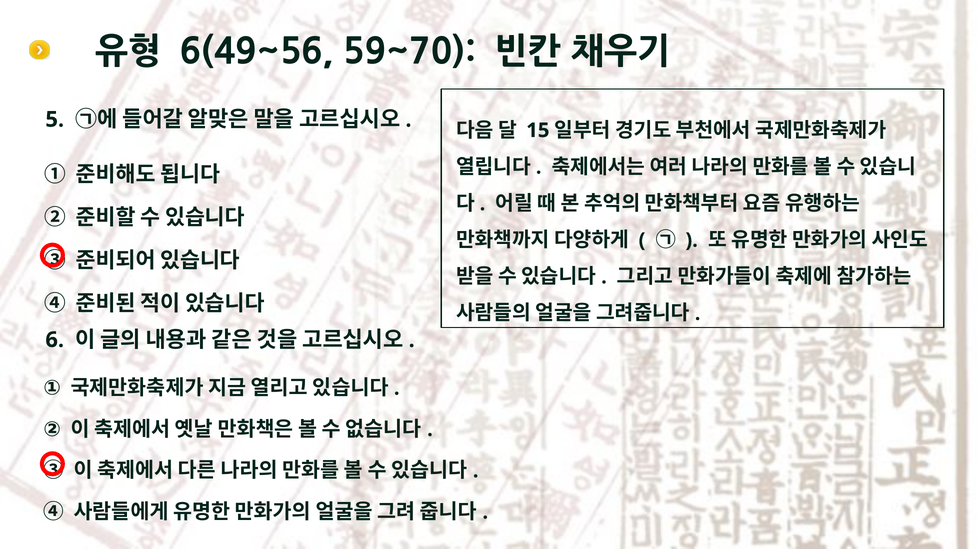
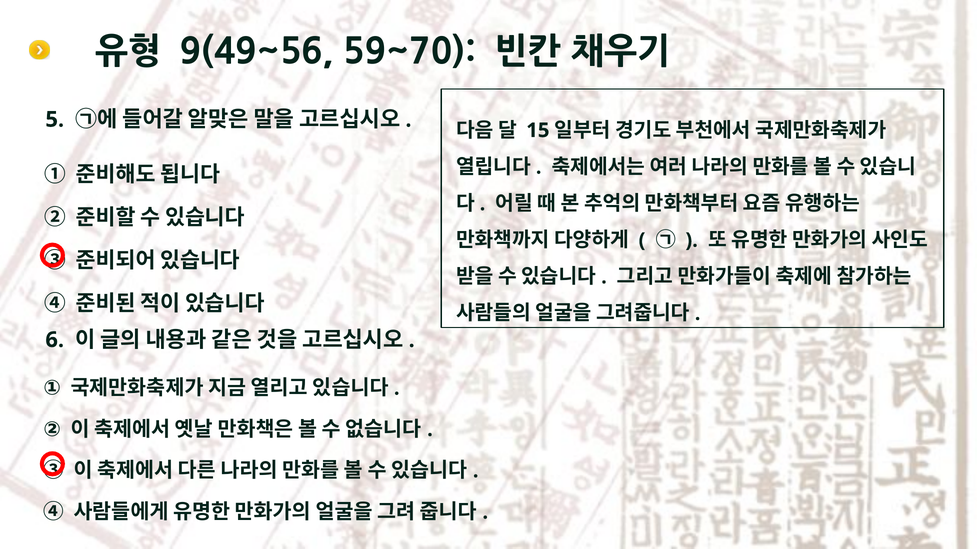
6(49~56: 6(49~56 -> 9(49~56 (257, 52)
